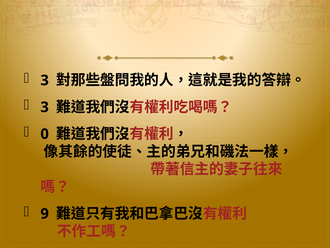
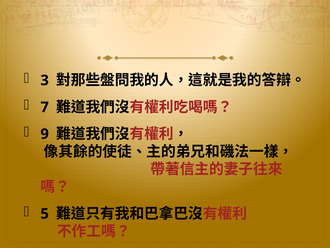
3: 3 -> 7 (45, 107)
0: 0 -> 9 (45, 134)
9: 9 -> 5 (45, 213)
